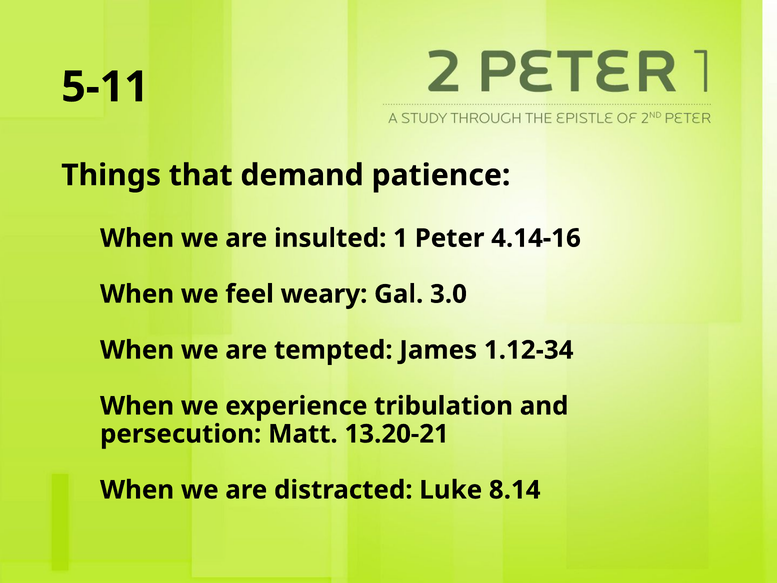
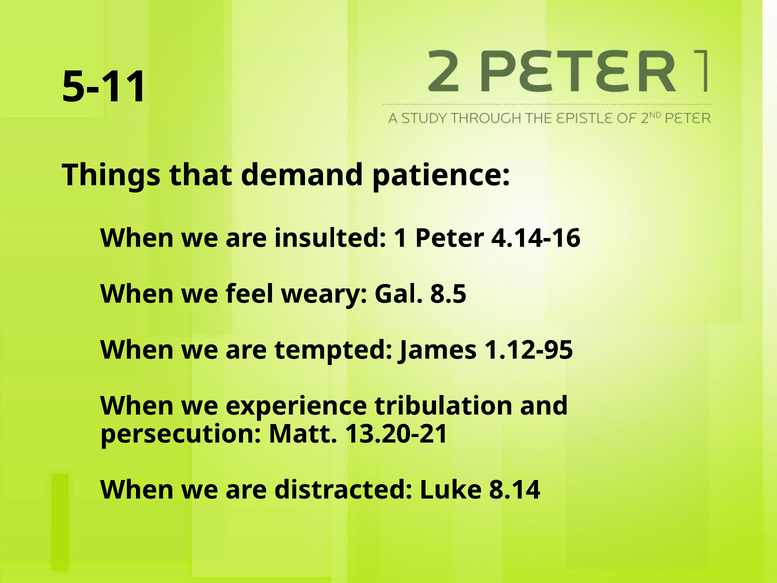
3.0: 3.0 -> 8.5 (448, 294)
1.12-34: 1.12-34 -> 1.12-95 (529, 350)
